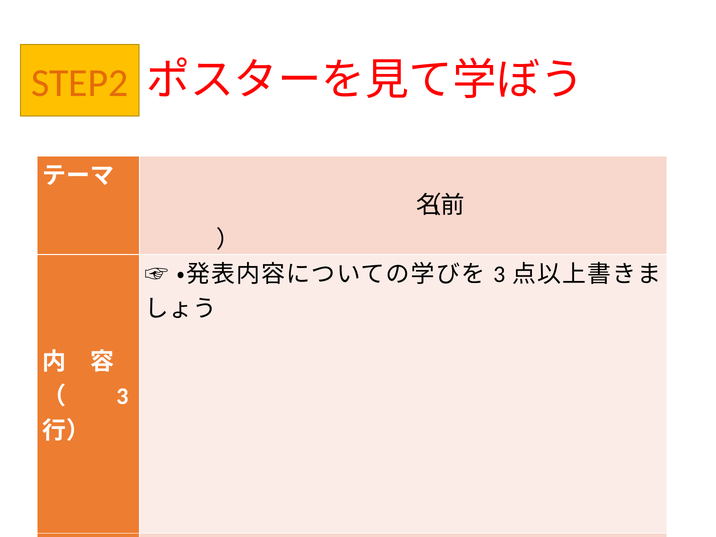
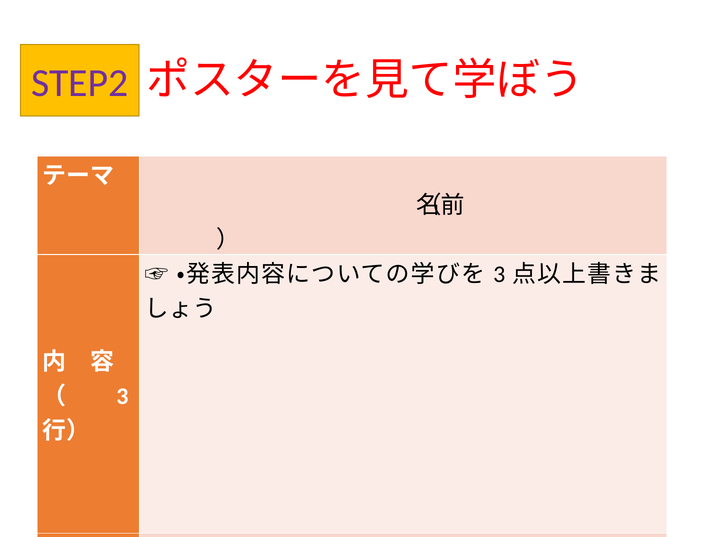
STEP2 colour: orange -> purple (80, 83)
